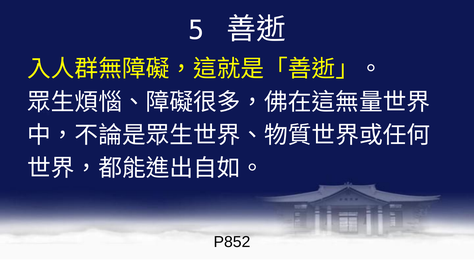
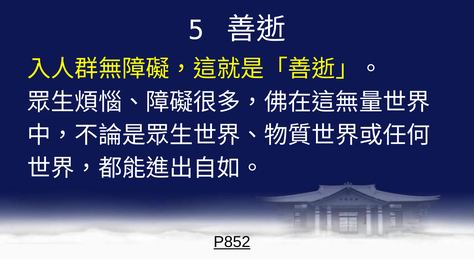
P852 underline: none -> present (232, 243)
